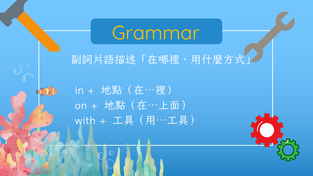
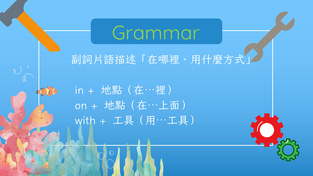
Grammar colour: yellow -> light green (156, 33)
